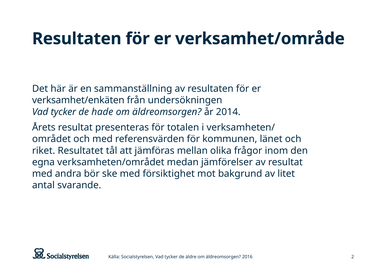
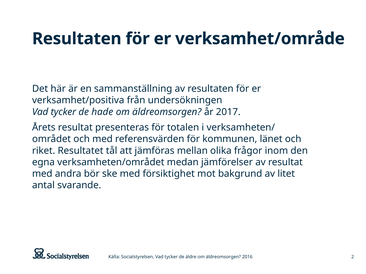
verksamhet/enkäten: verksamhet/enkäten -> verksamhet/positiva (78, 100)
2014: 2014 -> 2017 (228, 112)
